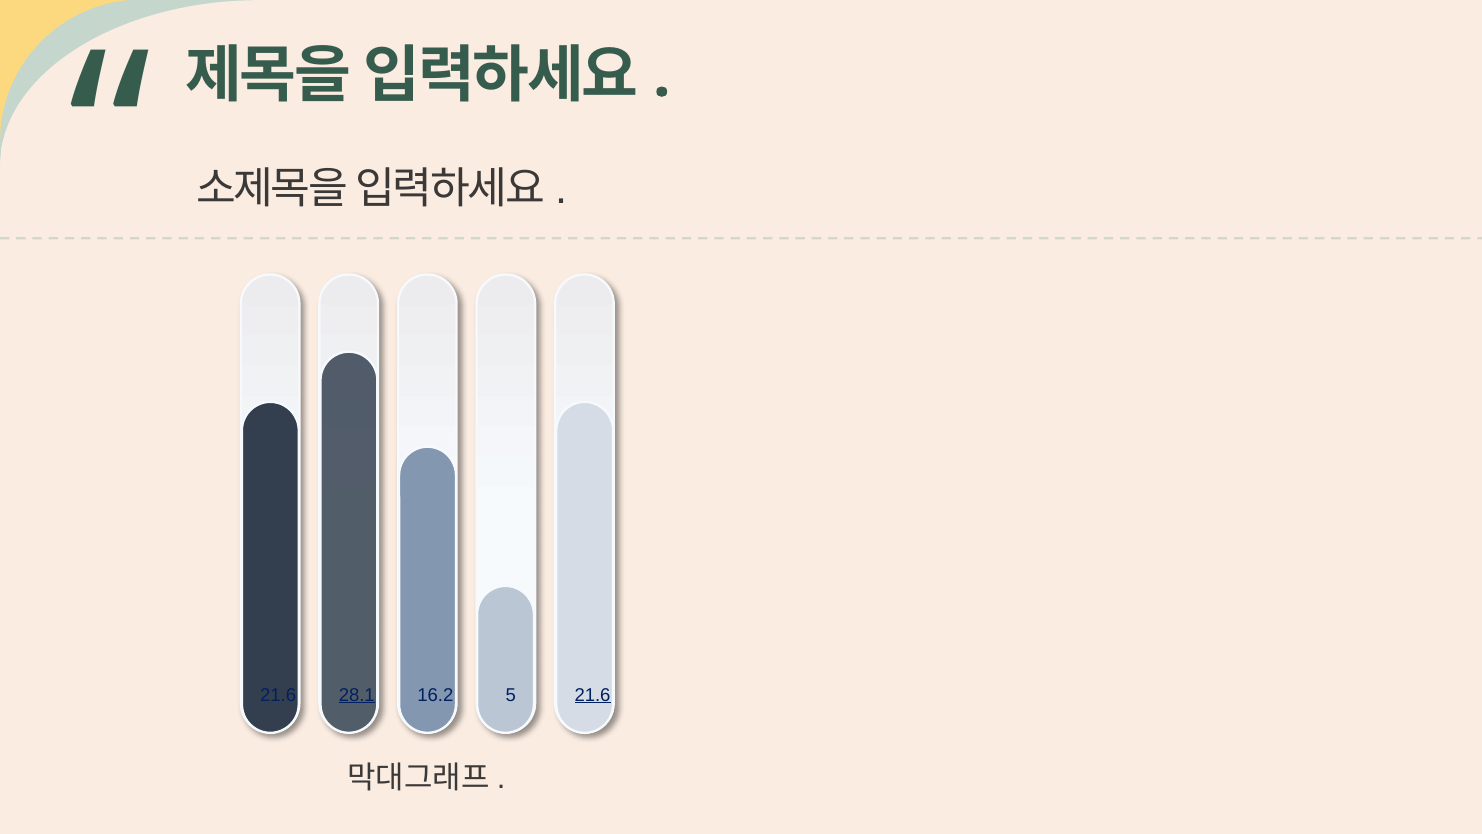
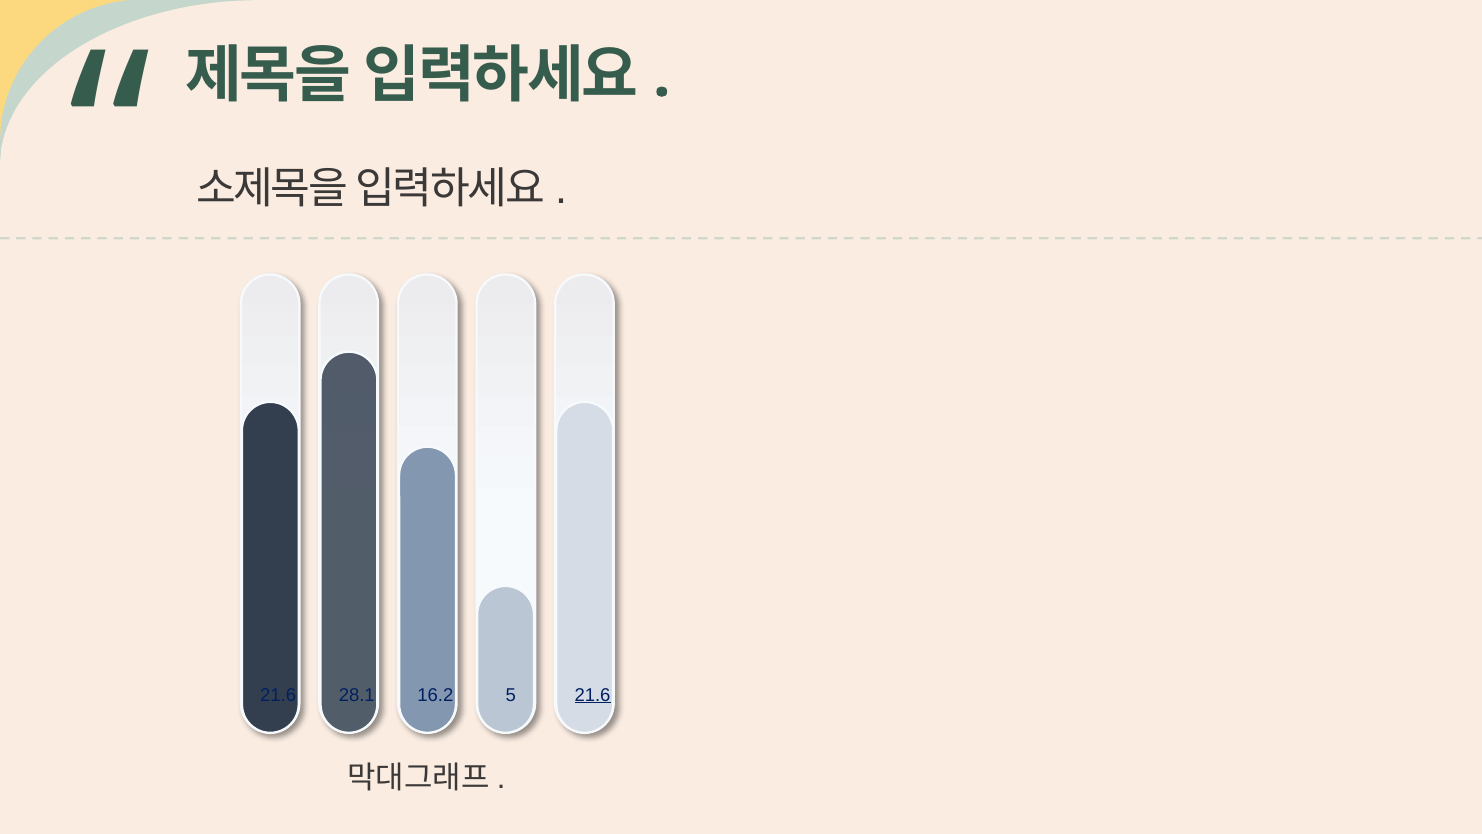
28.1 underline: present -> none (357, 695)
